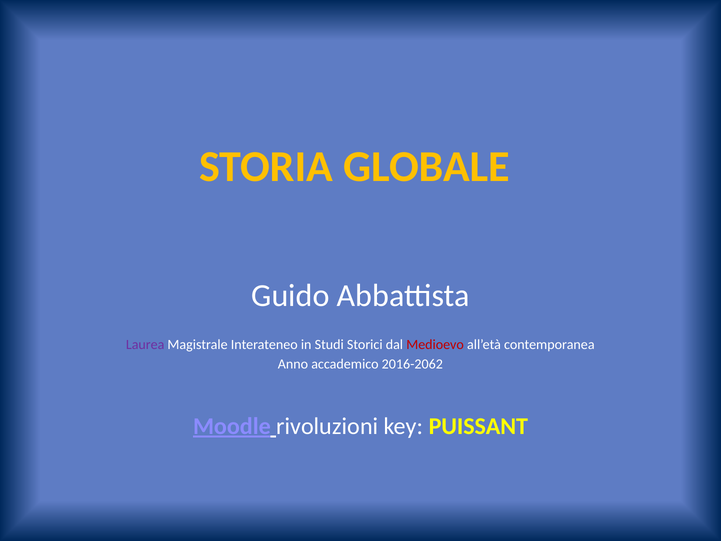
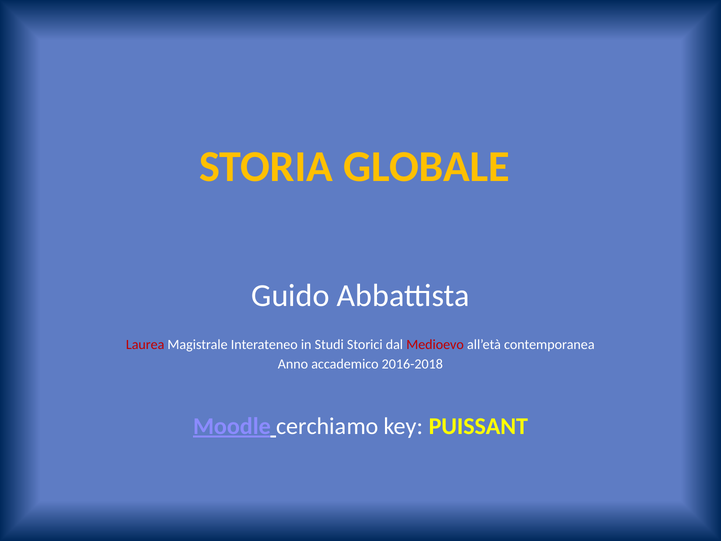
Laurea colour: purple -> red (145, 344)
2016-2062: 2016-2062 -> 2016-2018 (412, 364)
rivoluzioni: rivoluzioni -> cerchiamo (327, 426)
